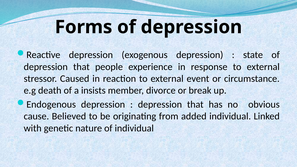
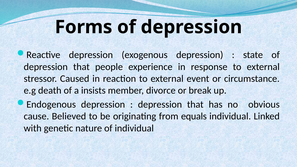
added: added -> equals (194, 116)
